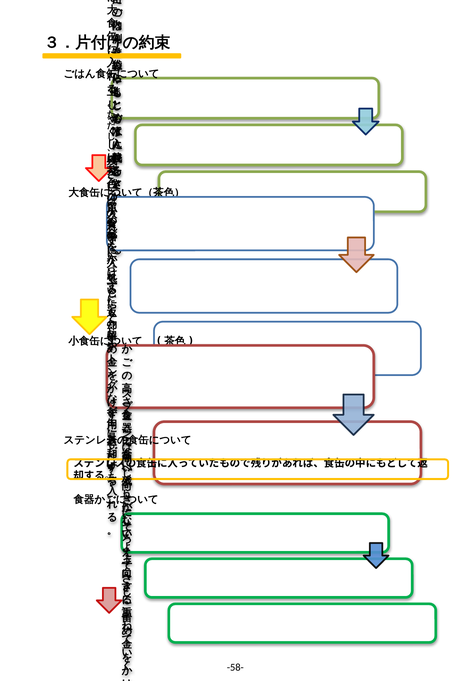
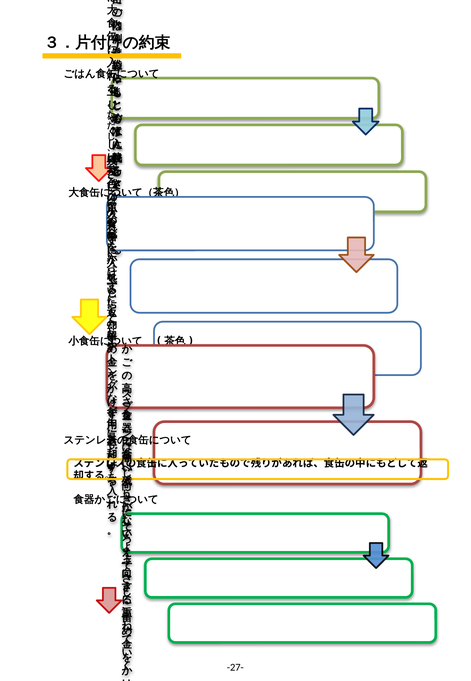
-58-: -58- -> -27- (235, 667)
